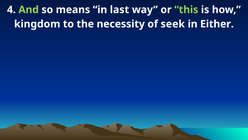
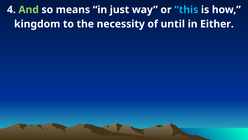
last: last -> just (120, 10)
this colour: light green -> light blue (186, 10)
seek: seek -> until (173, 24)
